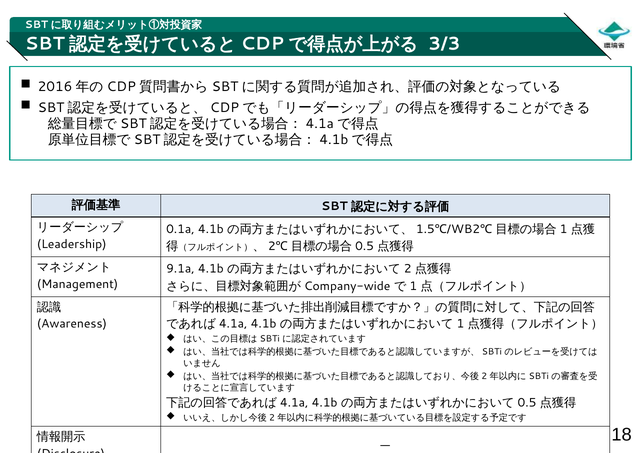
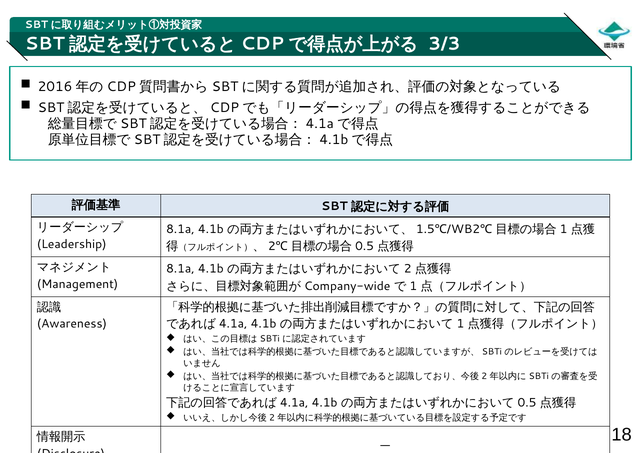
0.1a: 0.1a -> 8.1a (180, 229)
9.1a: 9.1a -> 8.1a (180, 269)
